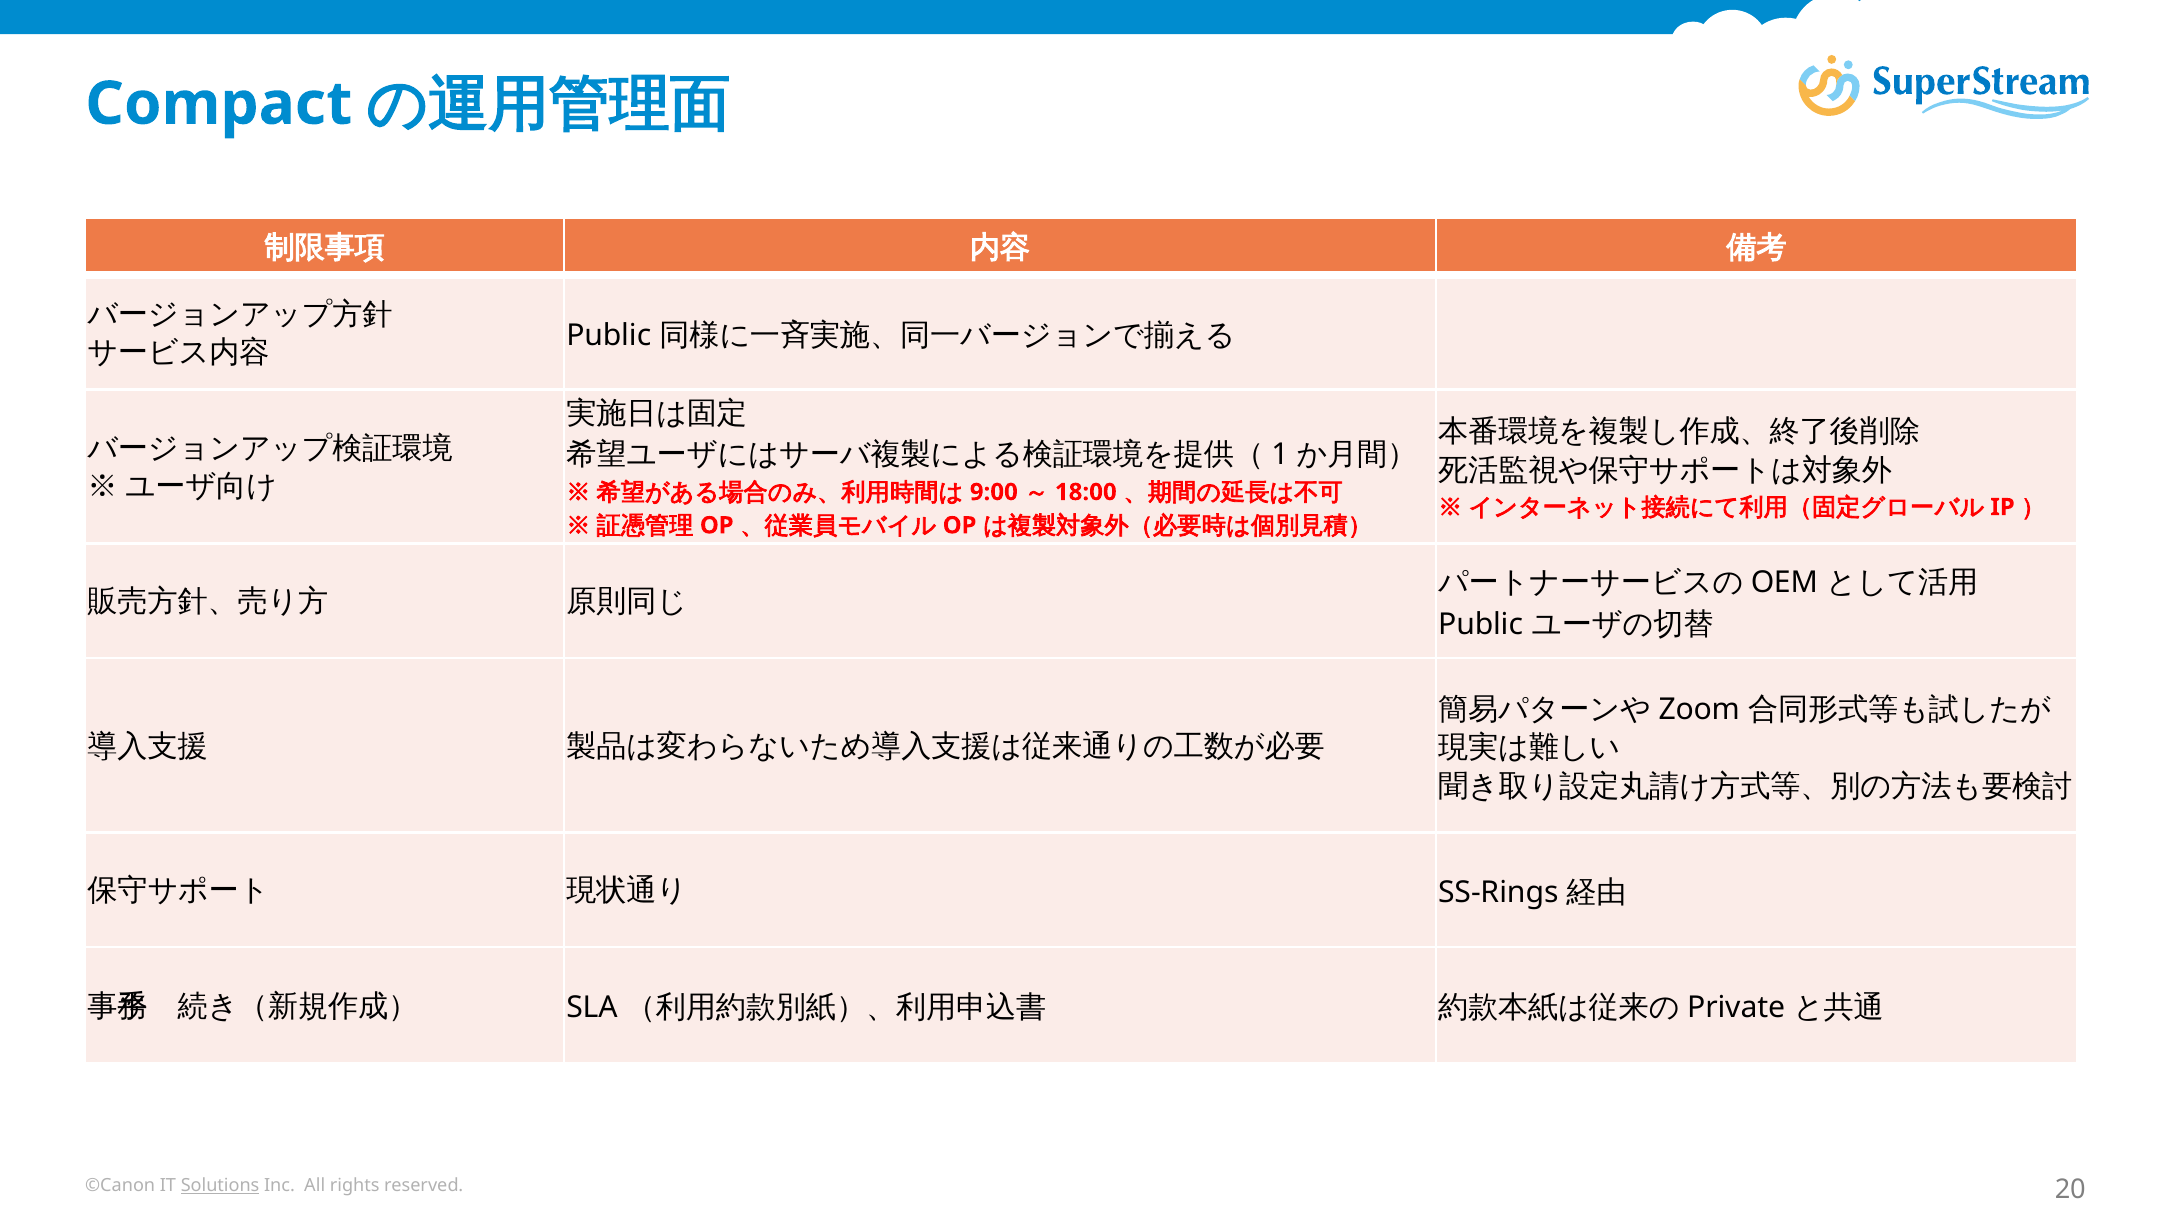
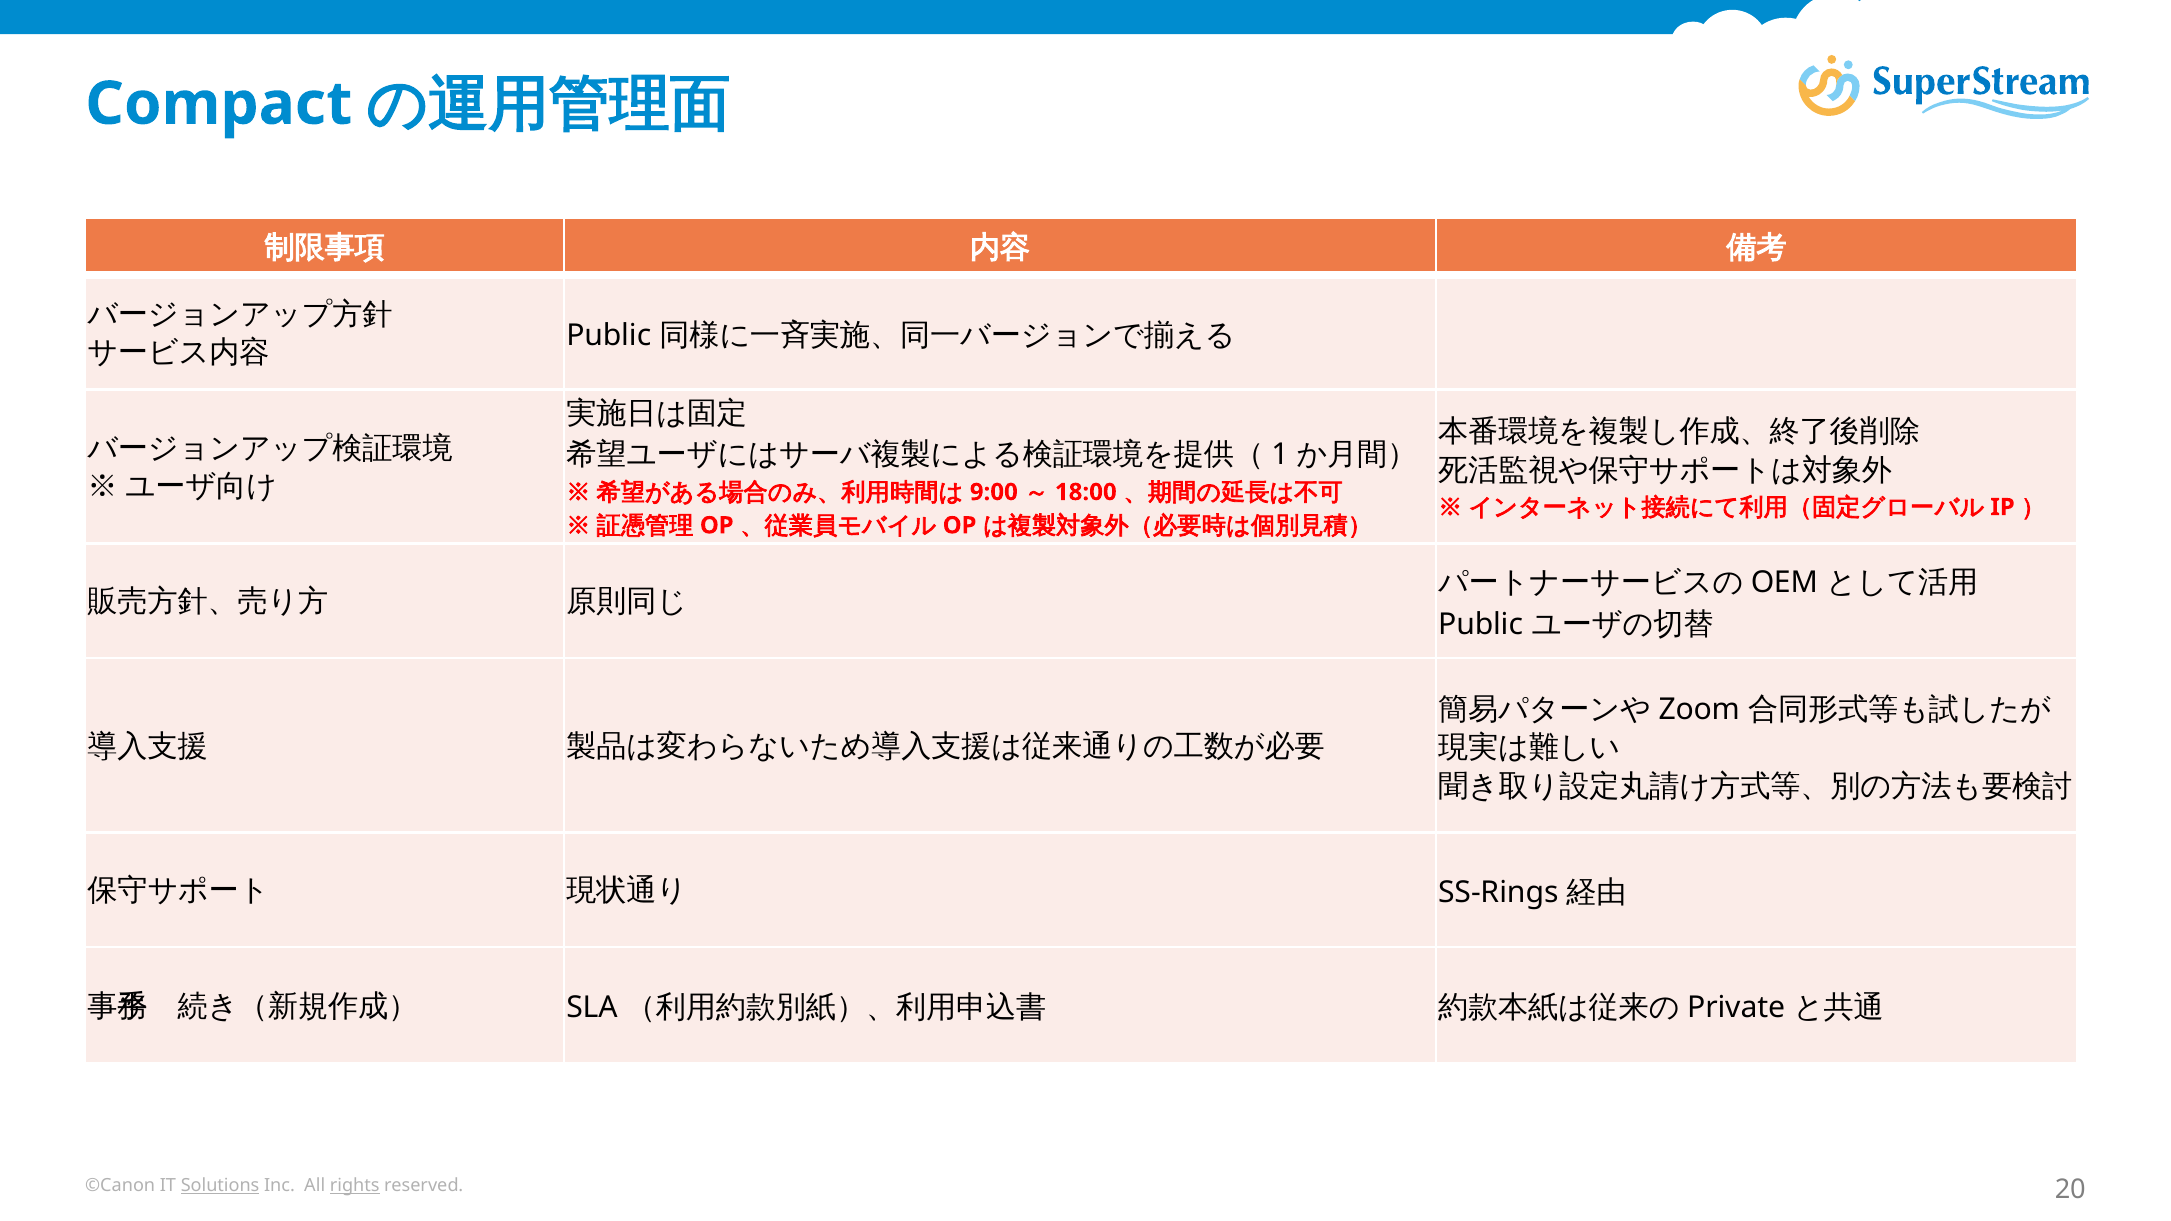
rights underline: none -> present (355, 1186)
